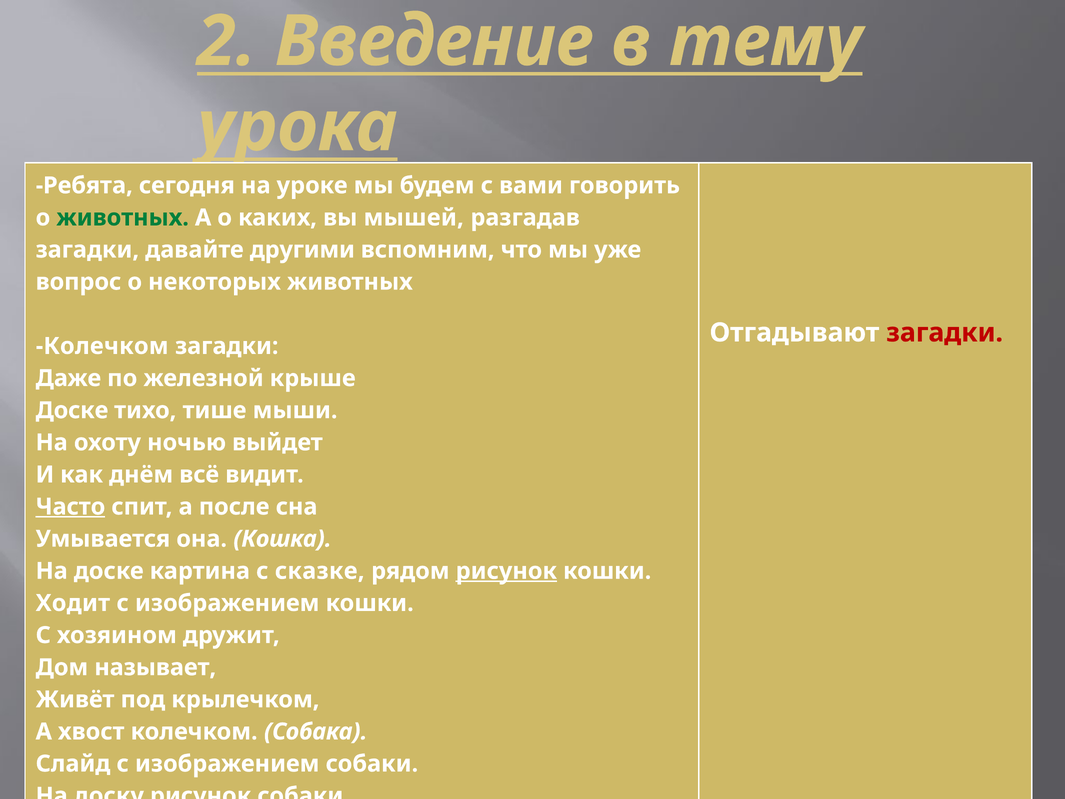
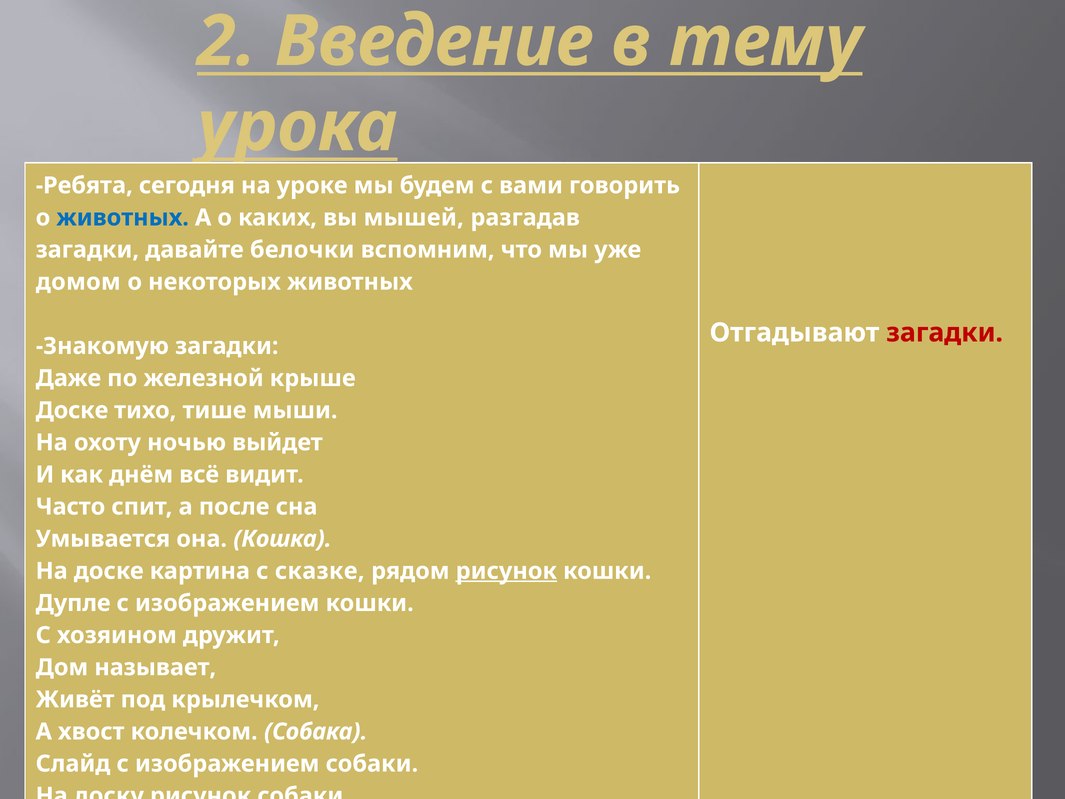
животных colour: green -> blue (123, 218)
другими: другими -> белочки (302, 250)
вопрос: вопрос -> домом (78, 282)
Колечком: Колечком -> Знакомую (102, 346)
Часто underline: present -> none (70, 507)
Ходит: Ходит -> Дупле (73, 603)
